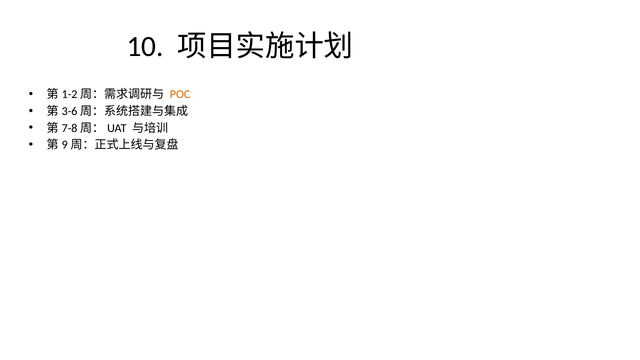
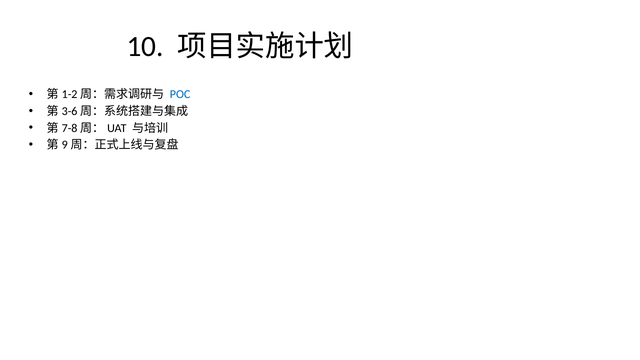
POC colour: orange -> blue (180, 94)
